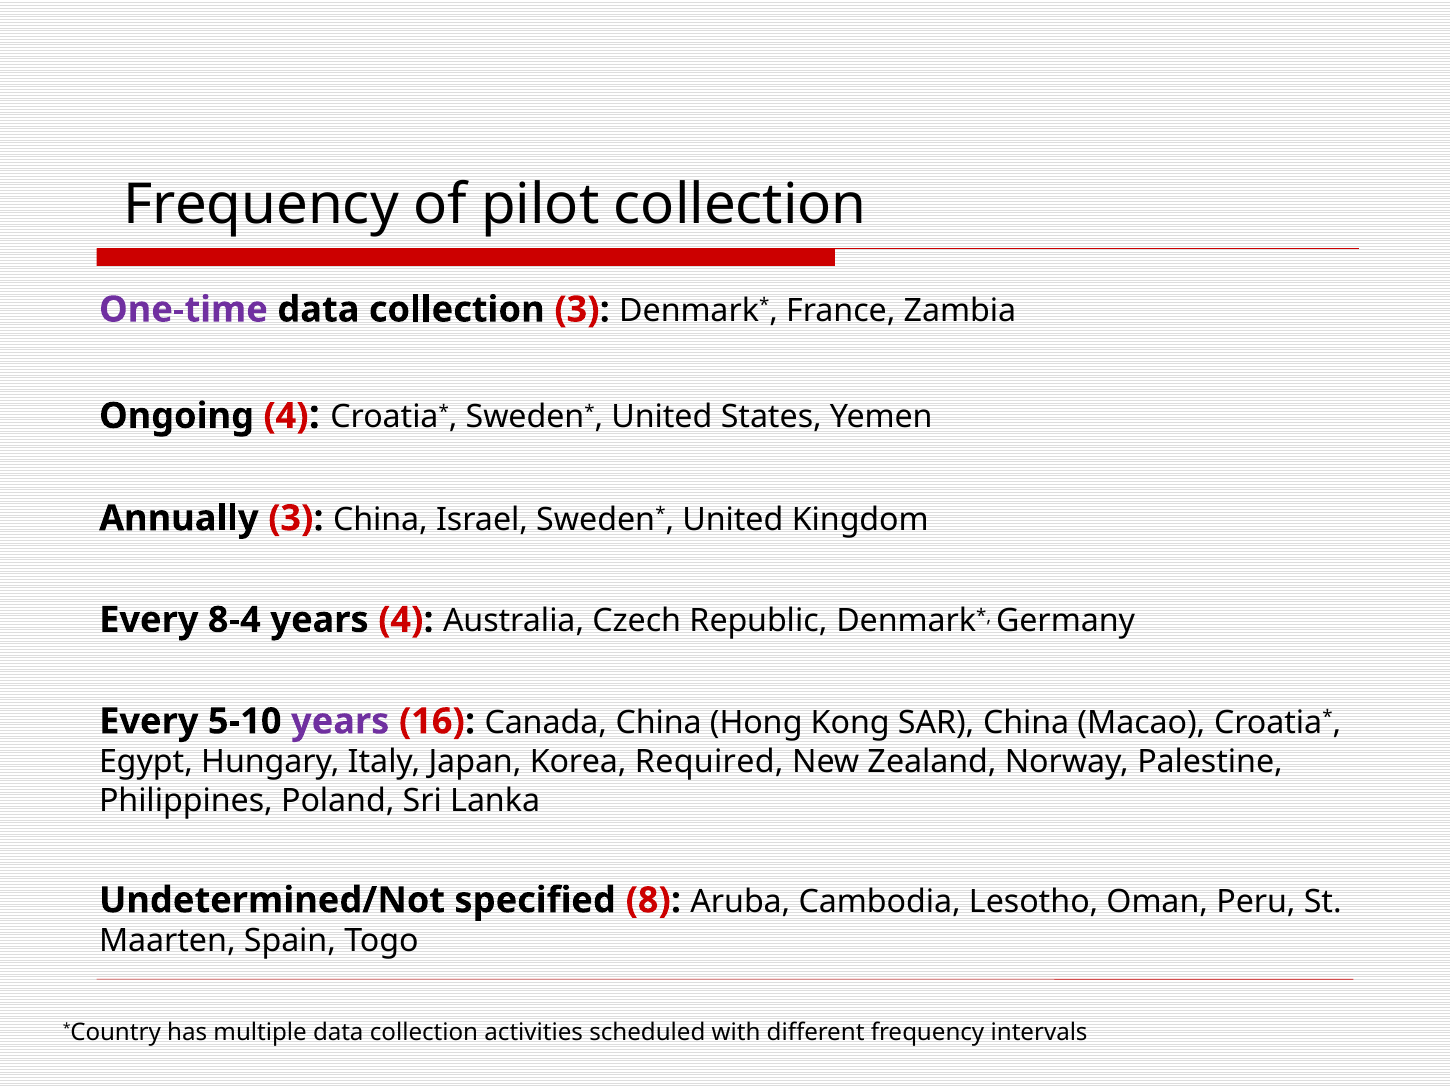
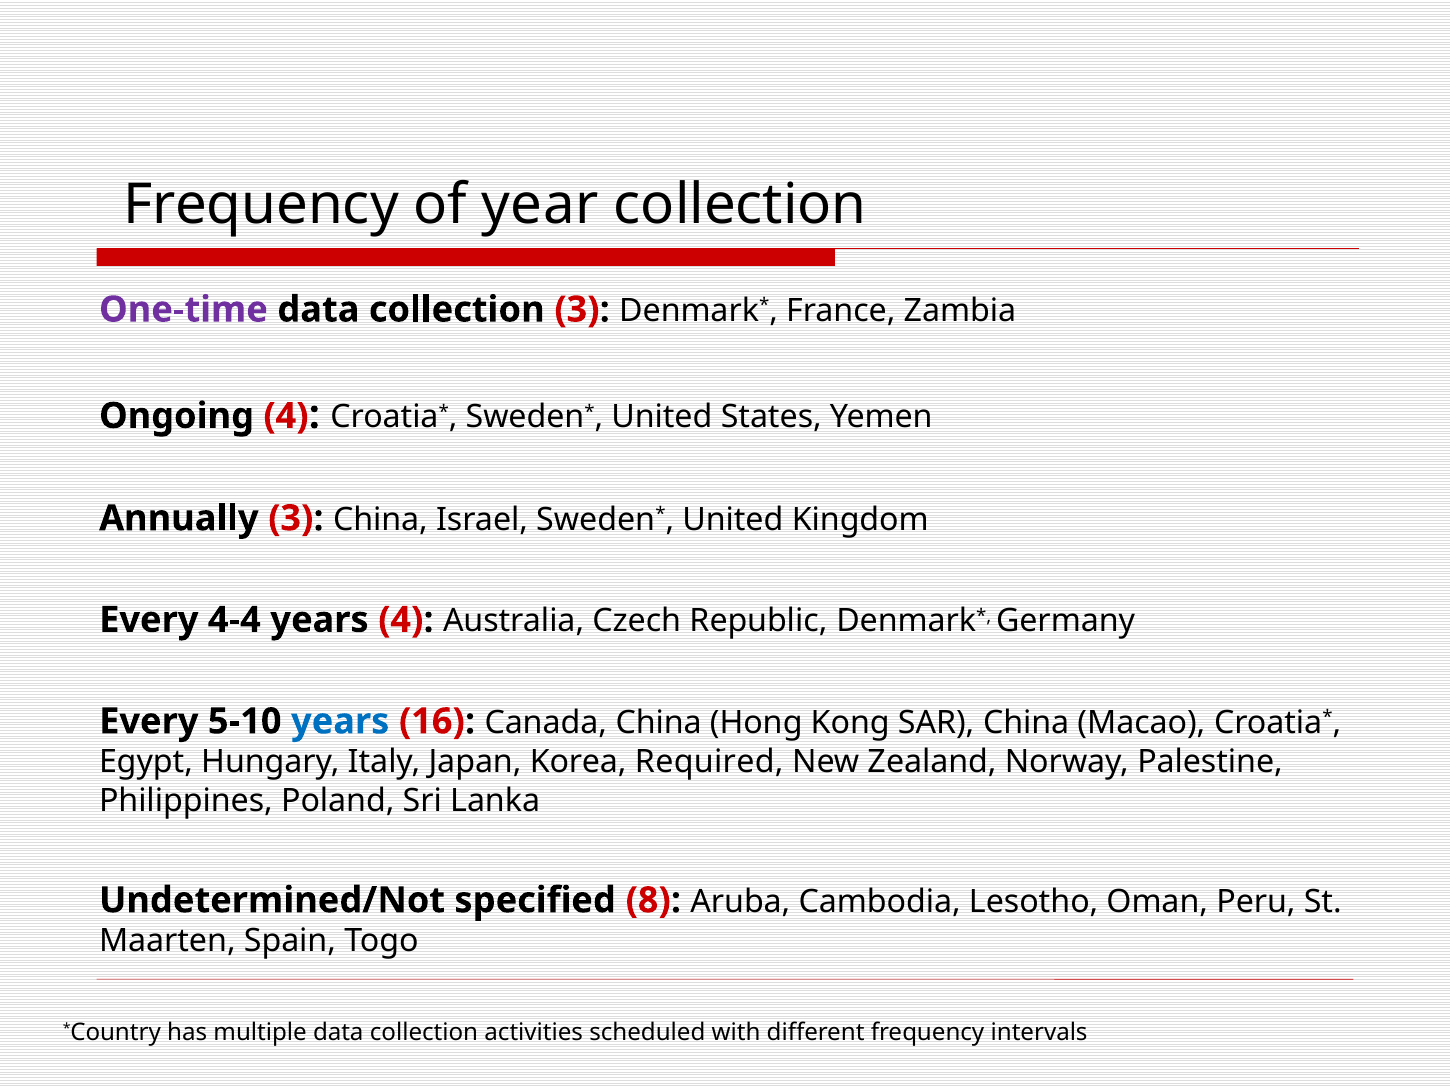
pilot: pilot -> year (540, 204)
8-4: 8-4 -> 4-4 (234, 620)
years colour: purple -> blue (340, 721)
